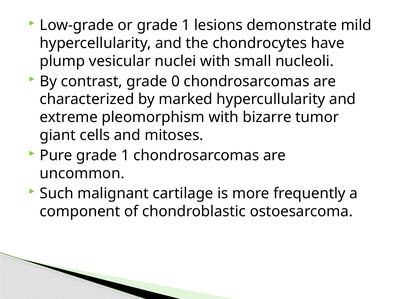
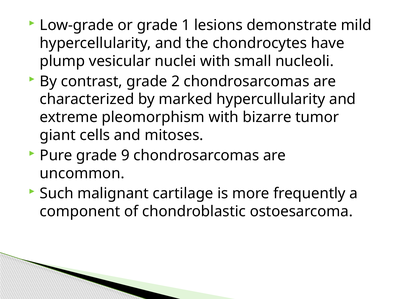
0: 0 -> 2 (176, 81)
Pure grade 1: 1 -> 9 (125, 155)
